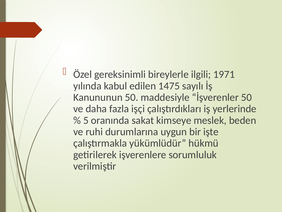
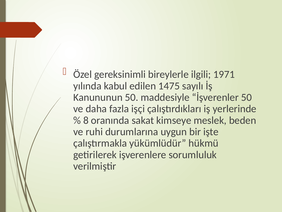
5: 5 -> 8 (86, 120)
